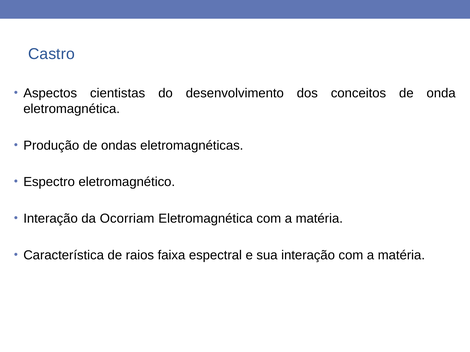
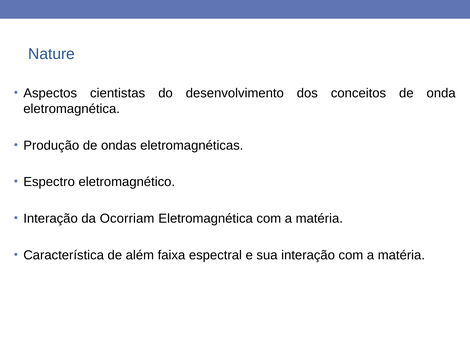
Castro: Castro -> Nature (52, 54)
raios: raios -> além (140, 255)
